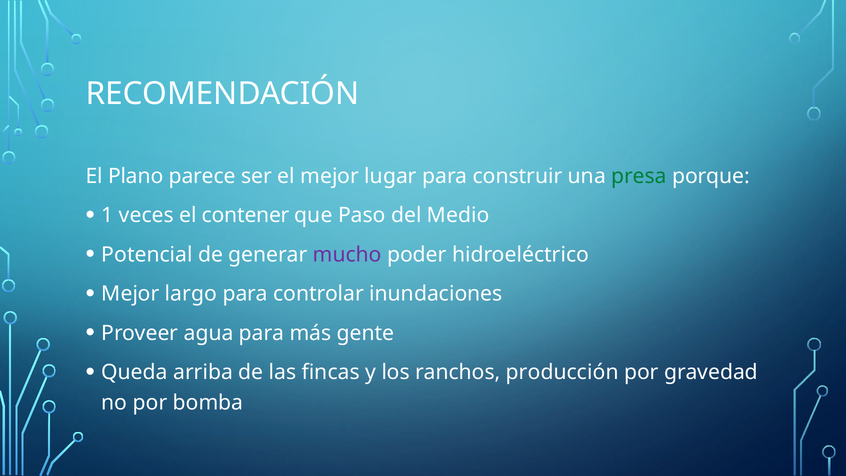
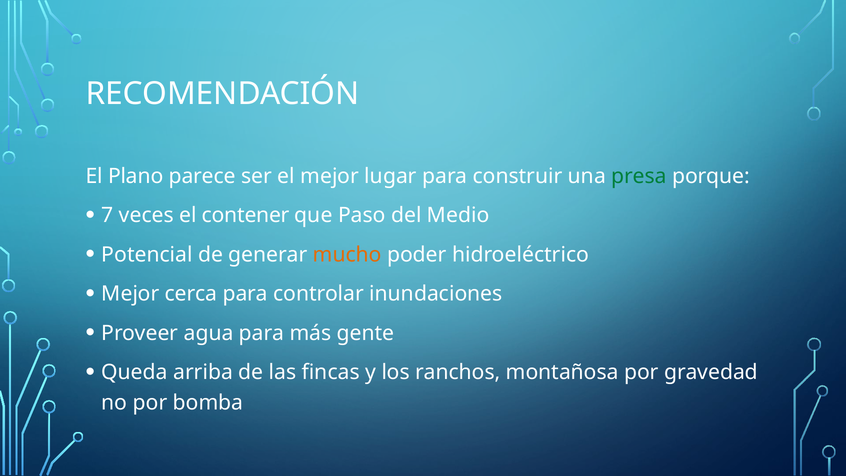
1: 1 -> 7 (107, 215)
mucho colour: purple -> orange (347, 255)
largo: largo -> cerca (191, 294)
producción: producción -> montañosa (562, 372)
